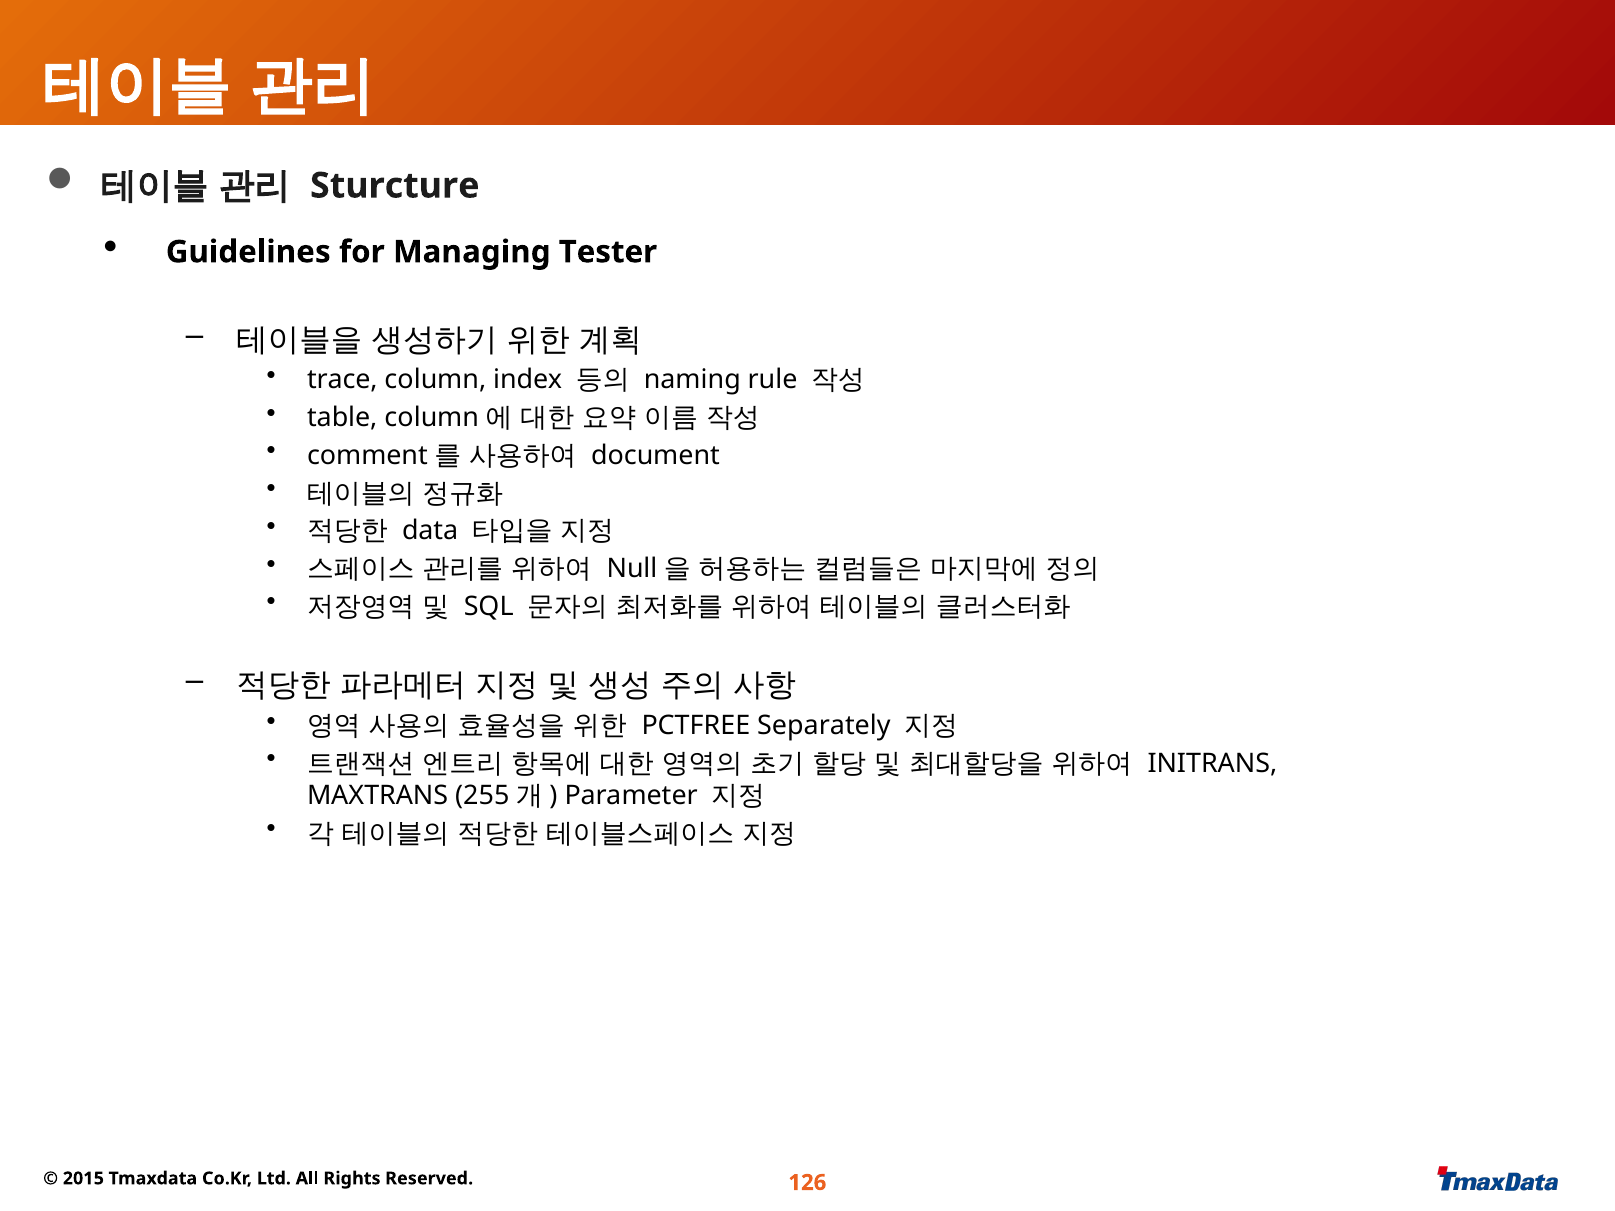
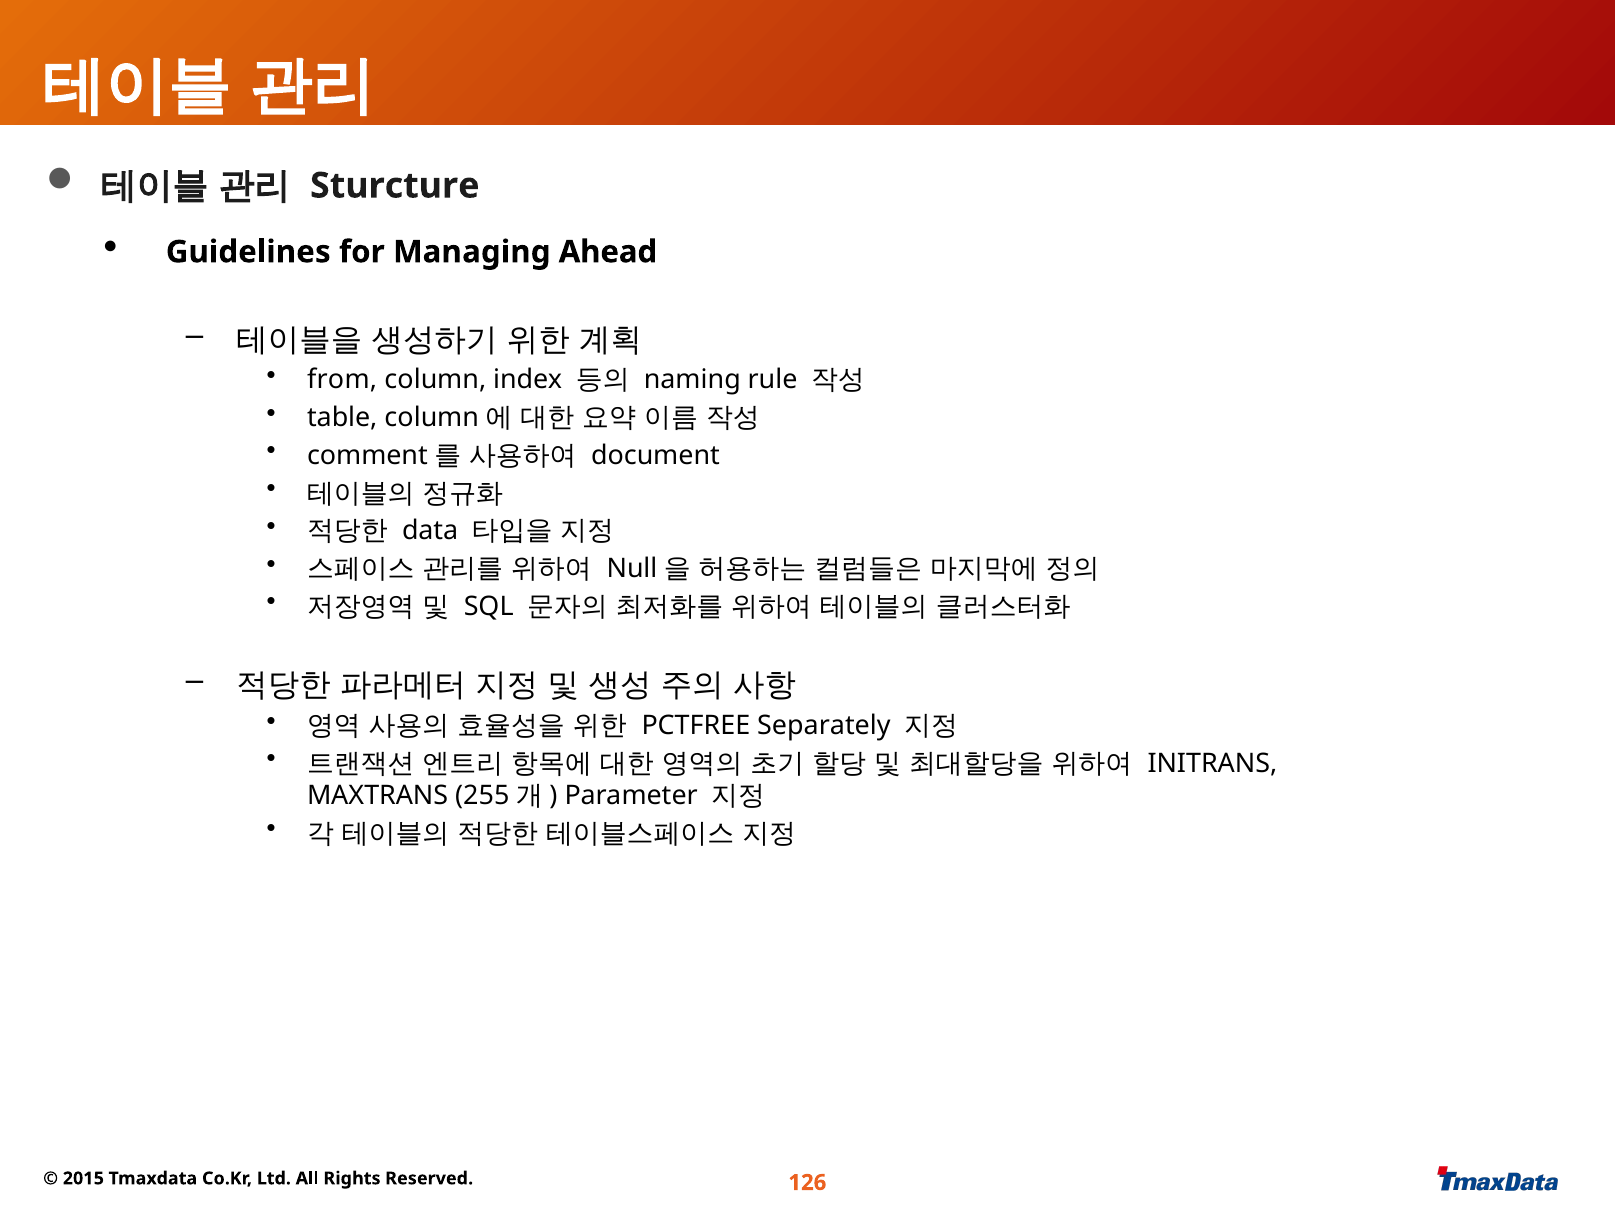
Tester: Tester -> Ahead (608, 252)
trace: trace -> from (342, 380)
